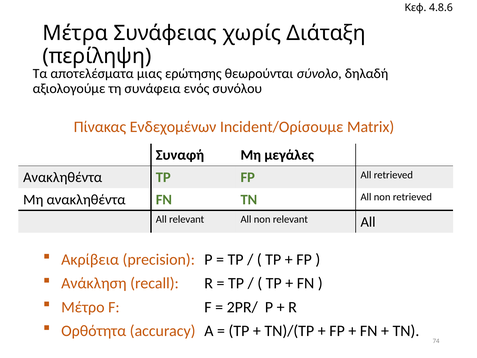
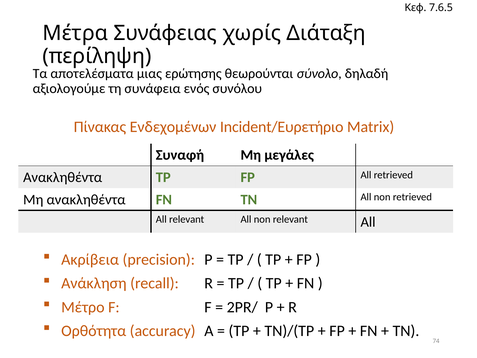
4.8.6: 4.8.6 -> 7.6.5 (441, 8)
Incident/Ορίσουμε: Incident/Ορίσουμε -> Incident/Ευρετήριο (282, 127)
